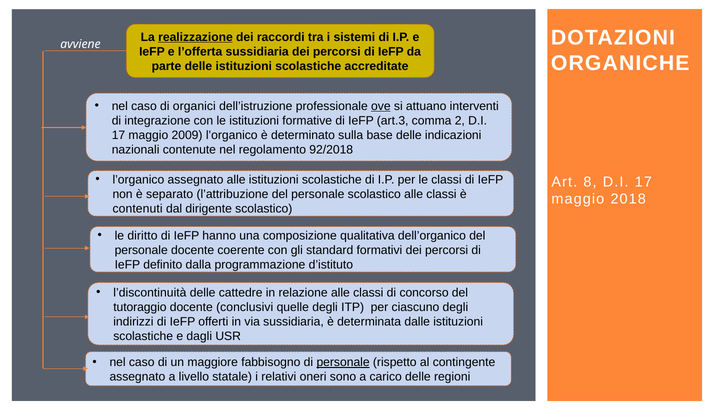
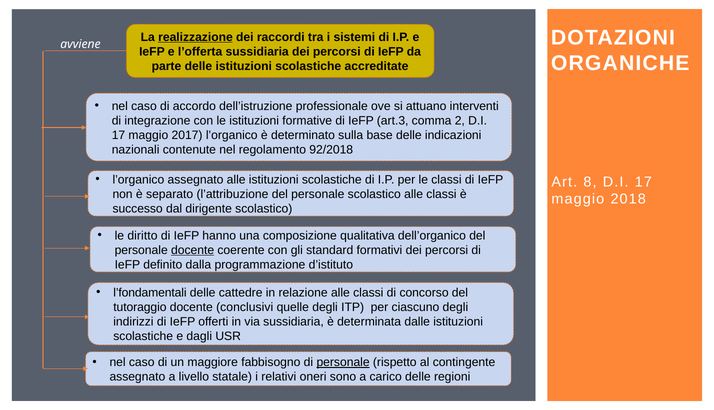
organici: organici -> accordo (194, 106)
ove underline: present -> none (381, 106)
2009: 2009 -> 2017 (187, 135)
contenuti: contenuti -> successo (138, 209)
docente underline: none -> present (193, 250)
l’discontinuità: l’discontinuità -> l’fondamentali (150, 292)
